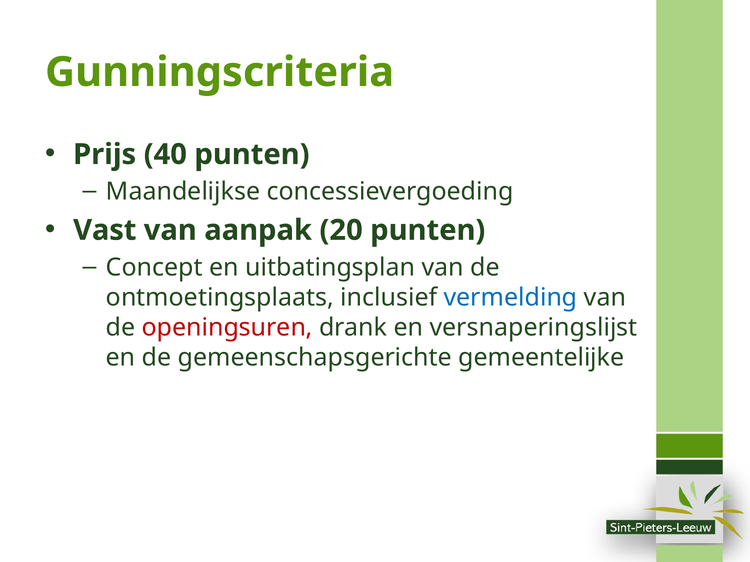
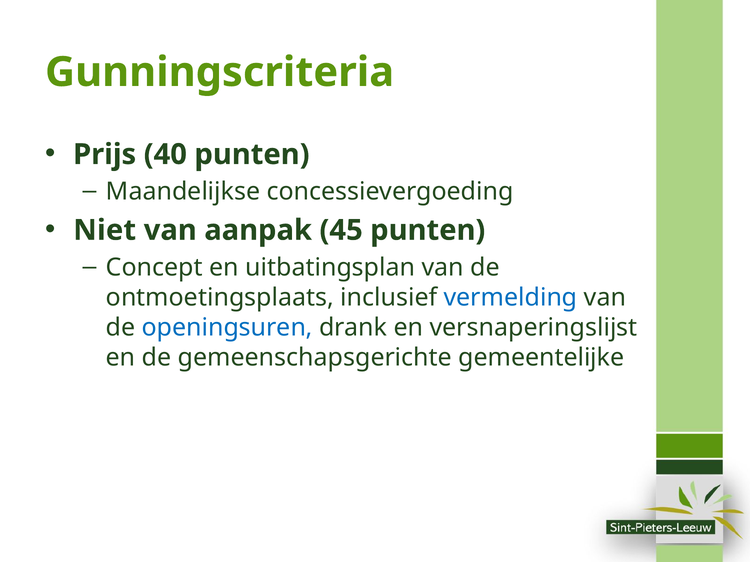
Vast: Vast -> Niet (105, 230)
20: 20 -> 45 (341, 230)
openingsuren colour: red -> blue (227, 328)
